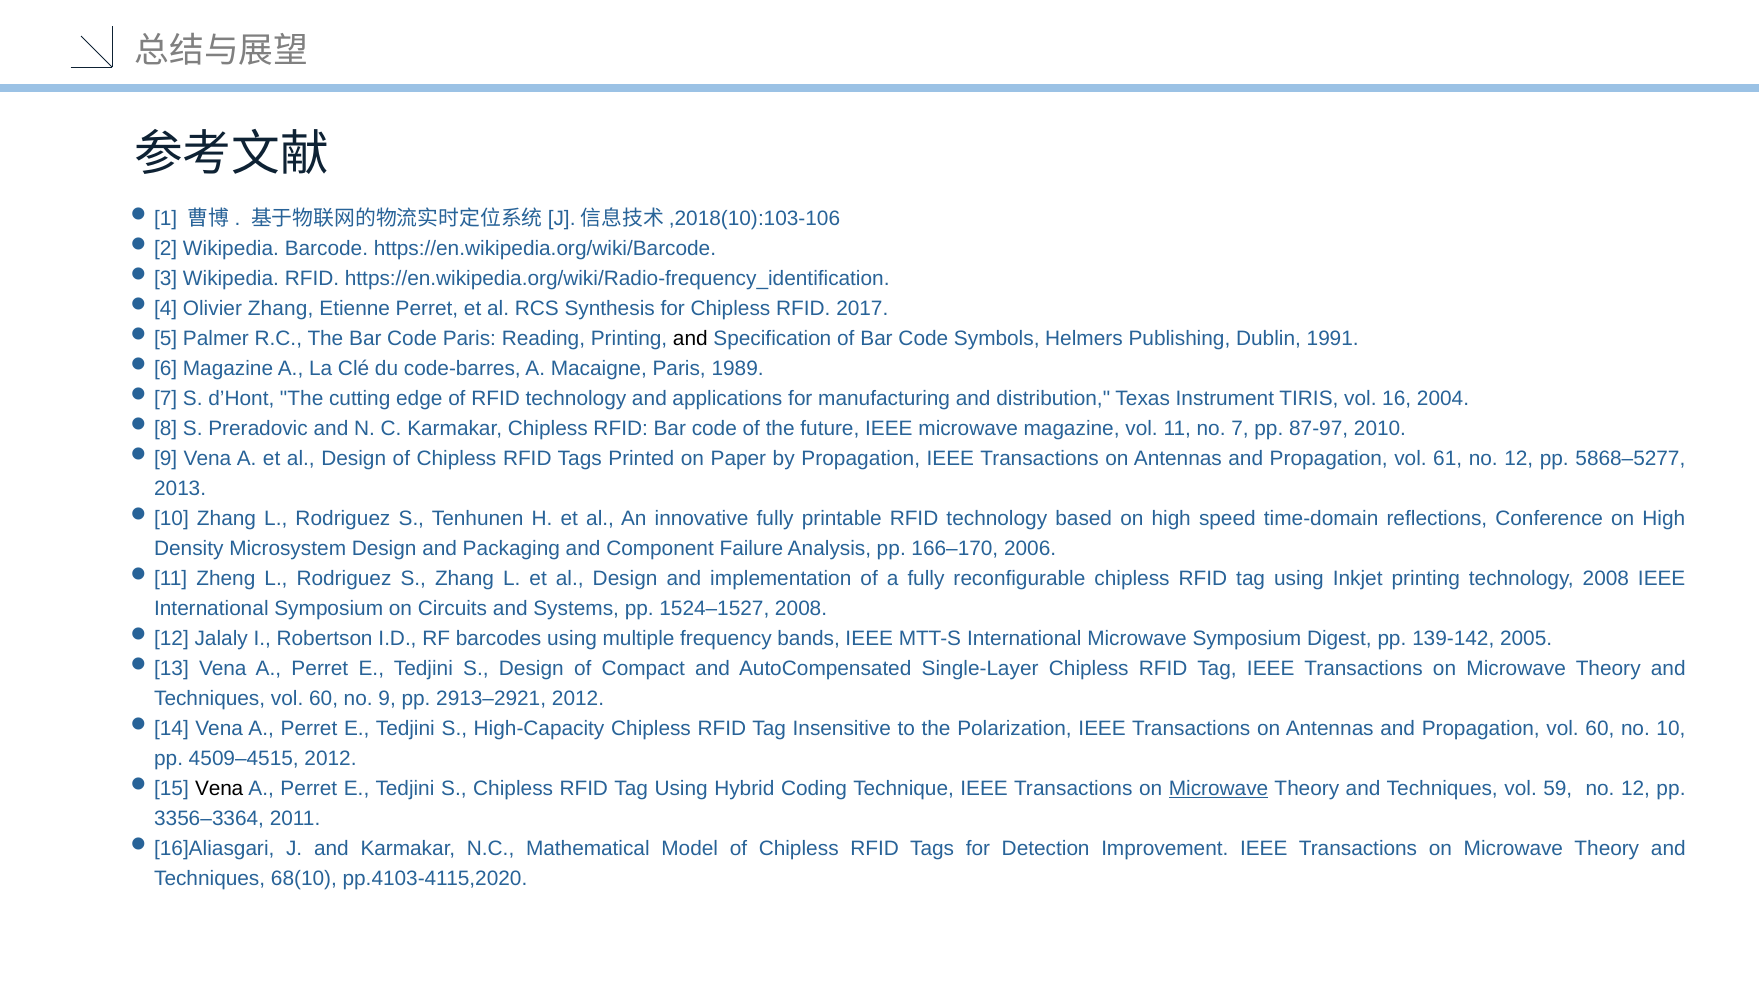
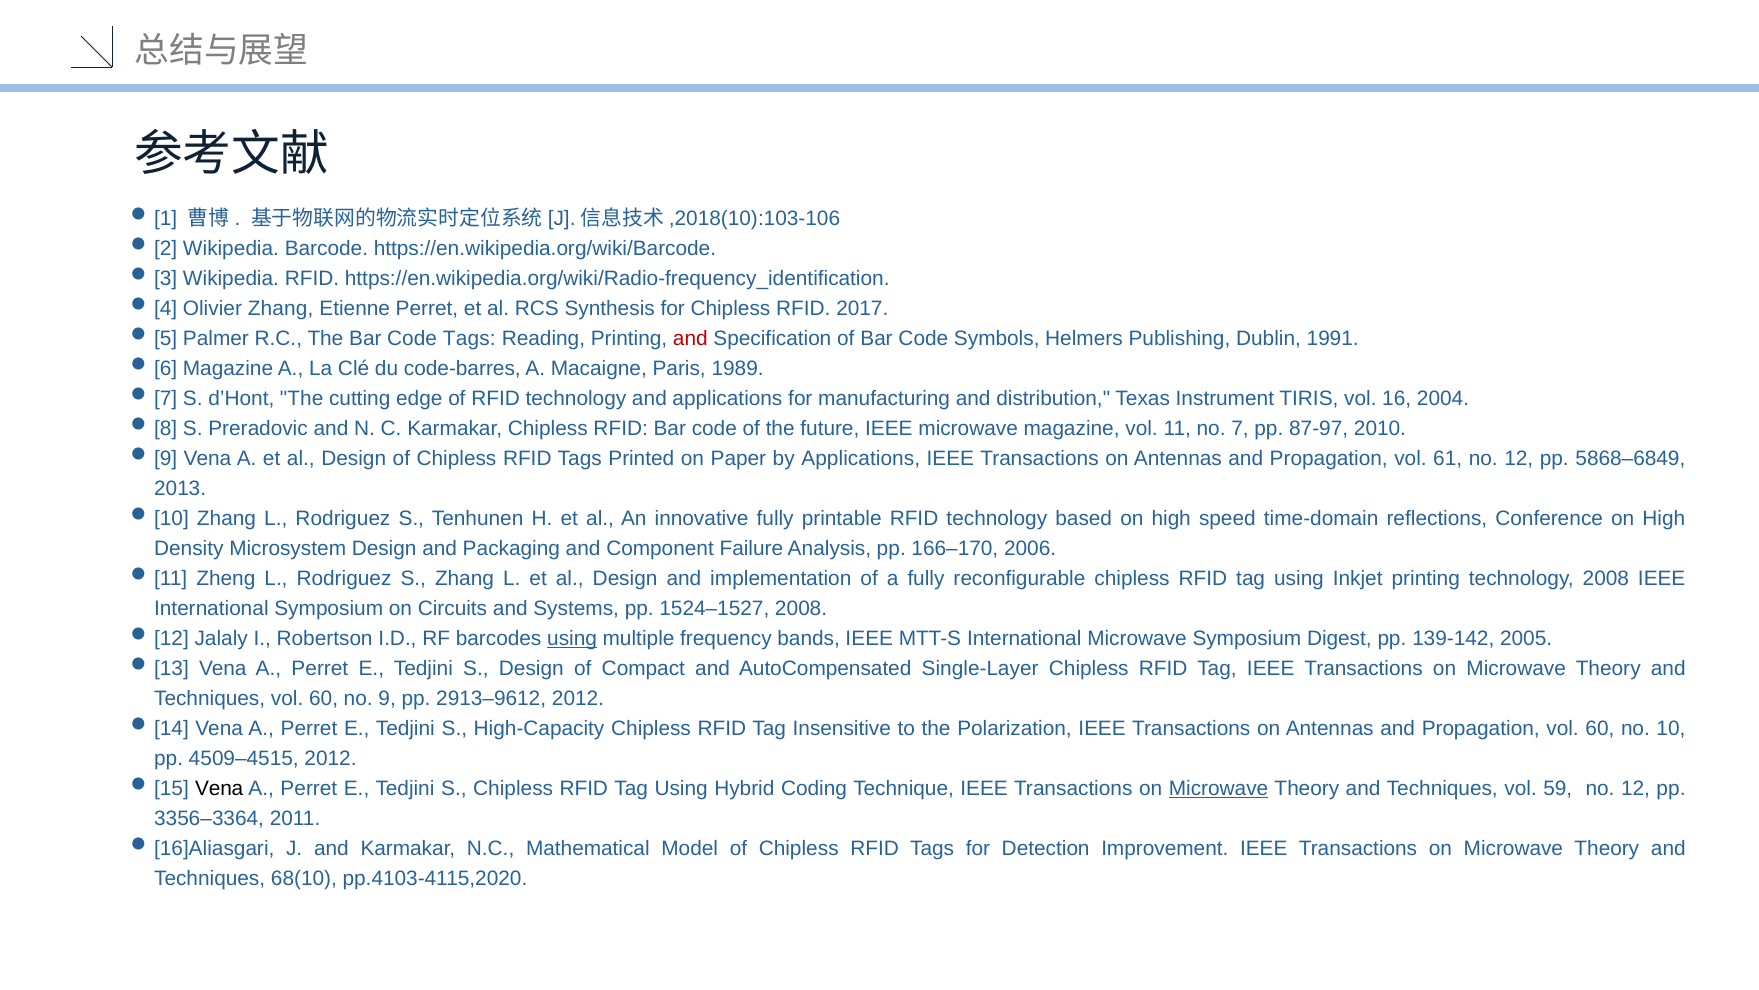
Code Paris: Paris -> Tags (469, 338)
and colour: black -> red (690, 338)
by Propagation: Propagation -> Applications (861, 458)
5868–5277: 5868–5277 -> 5868–6849 (1630, 458)
using underline: none -> present (572, 638)
2913–2921: 2913–2921 -> 2913–9612 (491, 698)
